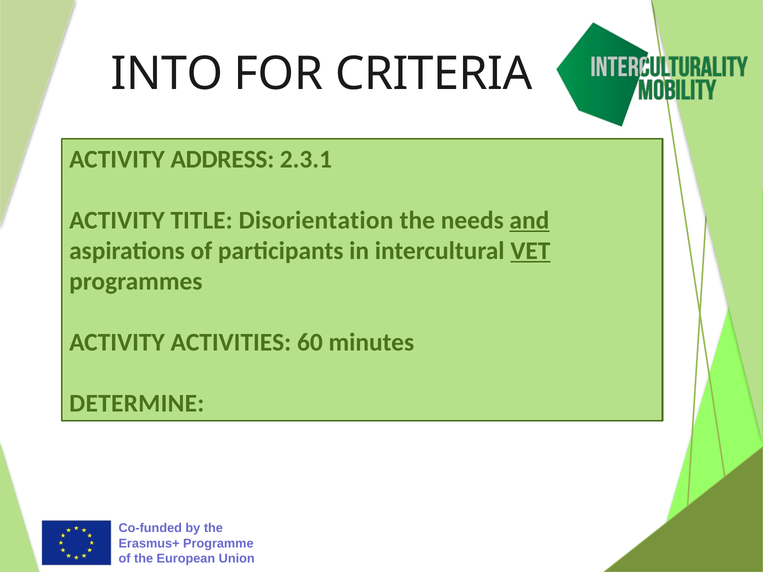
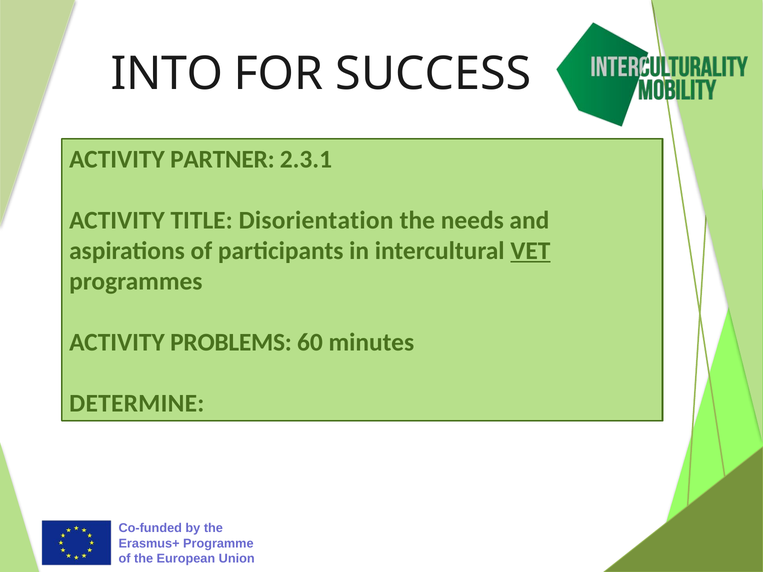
CRITERIA: CRITERIA -> SUCCESS (433, 74)
ADDRESS: ADDRESS -> PARTNER (222, 160)
and underline: present -> none (529, 221)
ACTIVITIES: ACTIVITIES -> PROBLEMS (231, 343)
